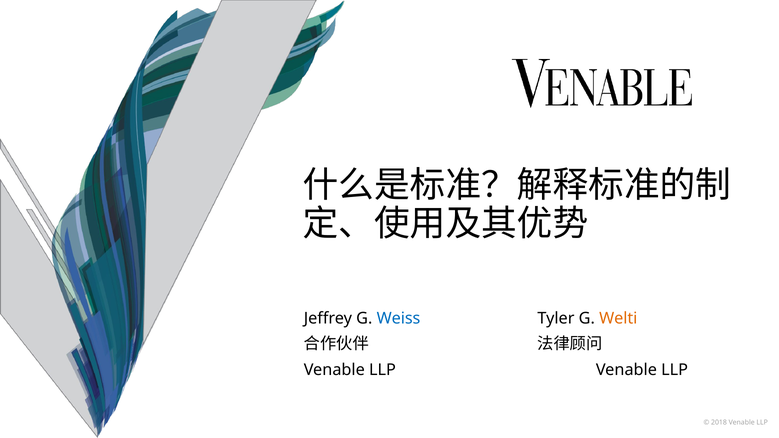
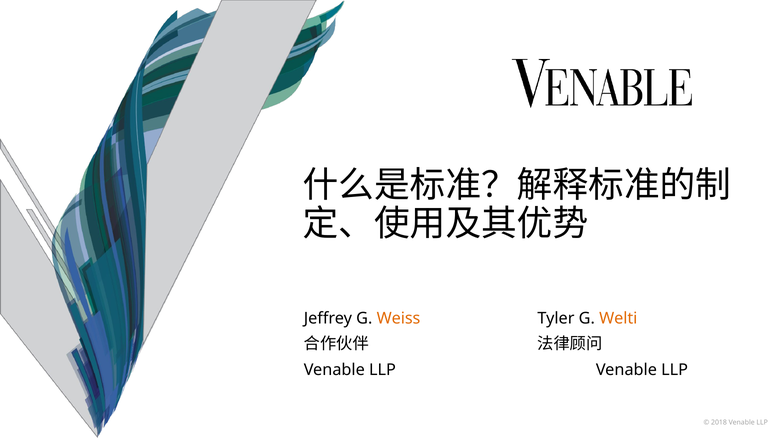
Weiss colour: blue -> orange (399, 319)
